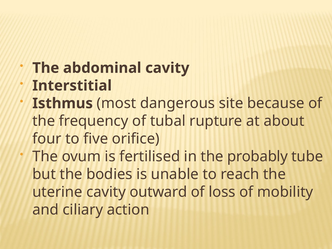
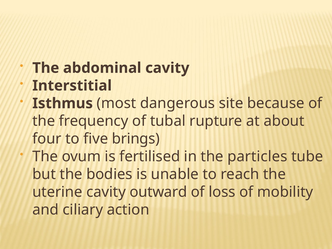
orifice: orifice -> brings (136, 139)
probably: probably -> particles (257, 157)
